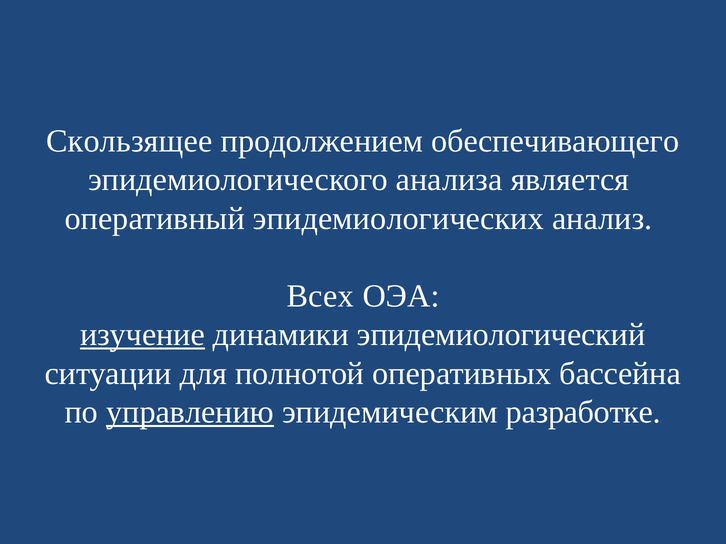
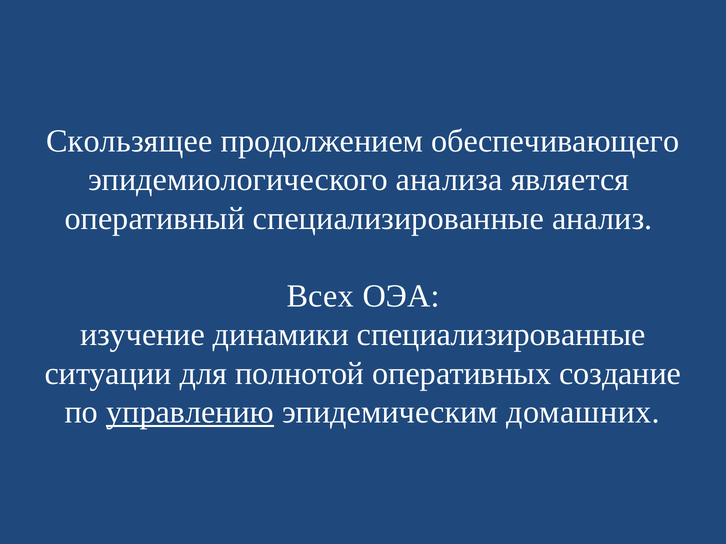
оперативный эпидемиологических: эпидемиологических -> специализированные (398, 219)
изучение underline: present -> none (142, 335)
динамики эпидемиологический: эпидемиологический -> специализированные (501, 335)
бассейна: бассейна -> создание (620, 374)
разработке: разработке -> домашних (583, 413)
